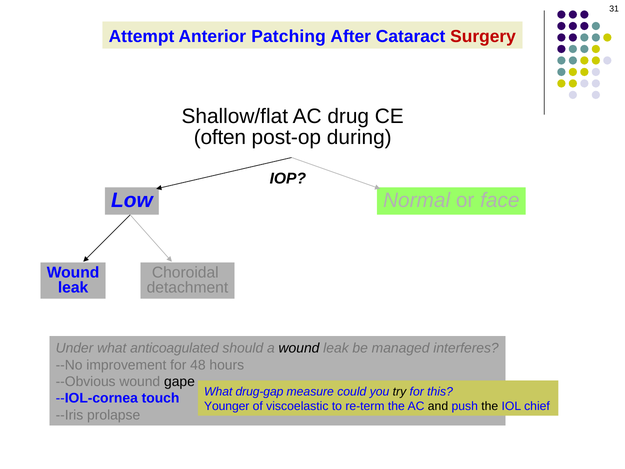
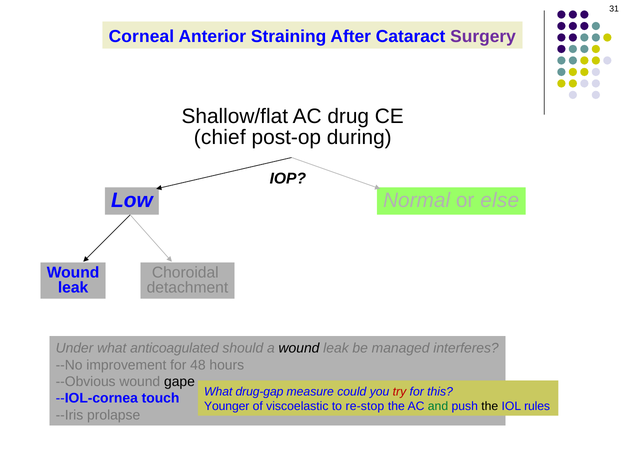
Attempt: Attempt -> Corneal (141, 36)
Patching: Patching -> Straining (289, 36)
Surgery colour: red -> purple (483, 36)
often: often -> chief (220, 138)
face: face -> else (500, 200)
try colour: black -> red (399, 391)
re-term: re-term -> re-stop (365, 406)
and colour: black -> green (438, 406)
chief: chief -> rules (537, 406)
